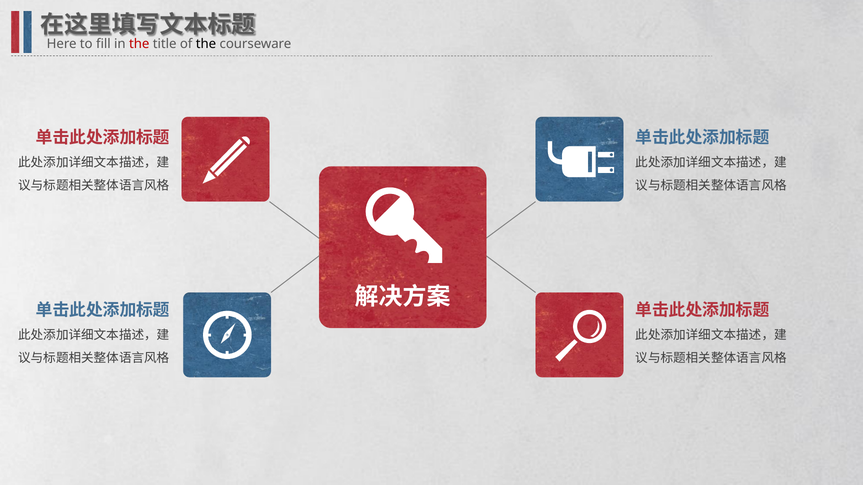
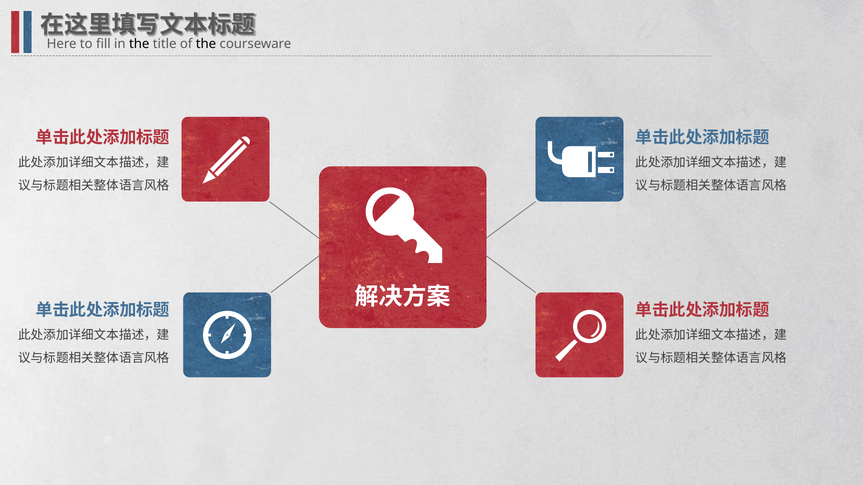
the colour: red -> black (139, 44)
